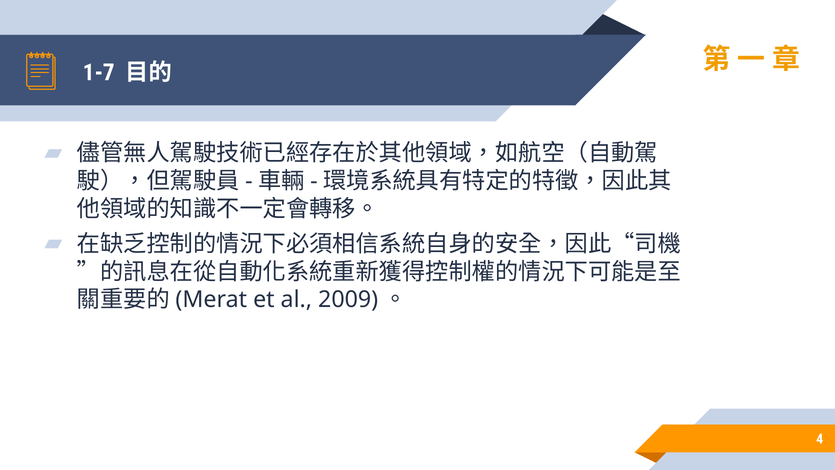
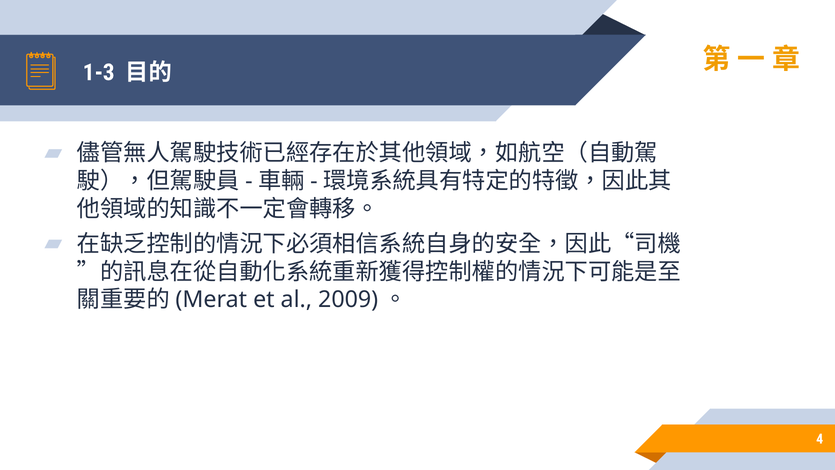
1-7: 1-7 -> 1-3 (99, 72)
